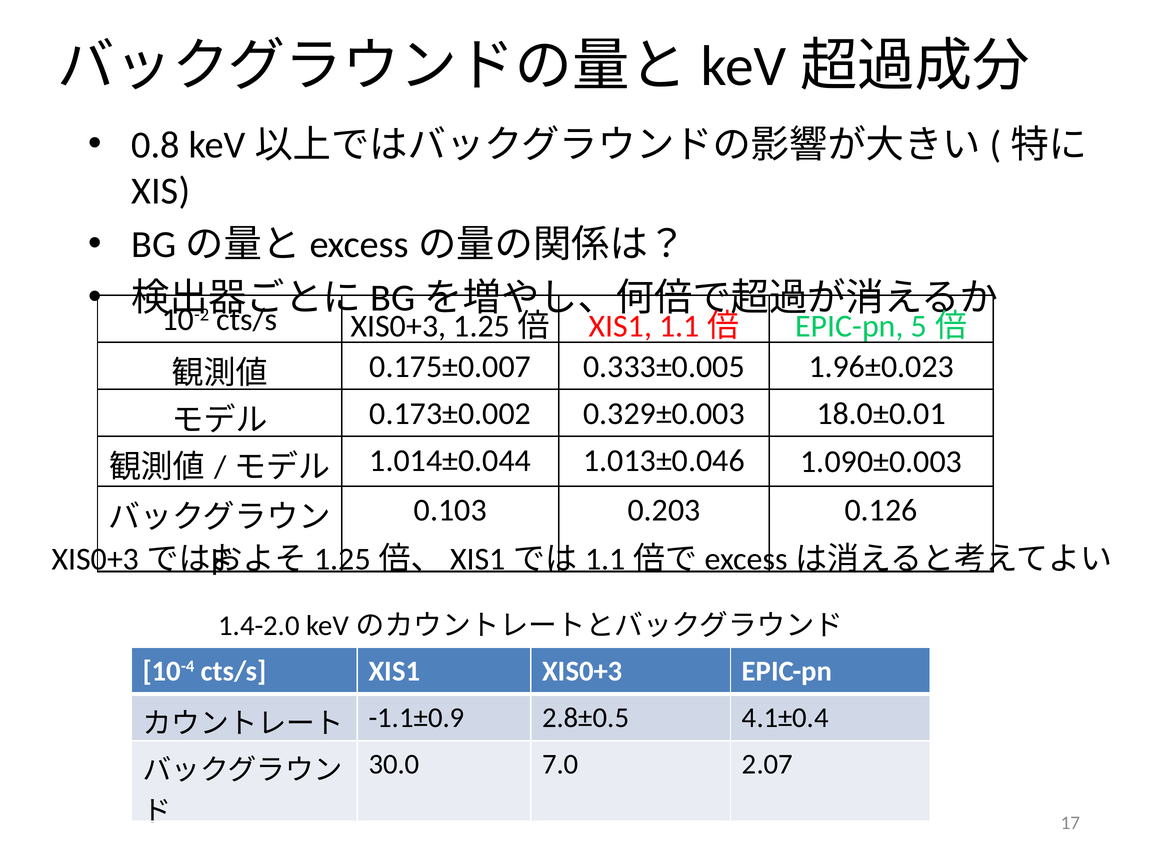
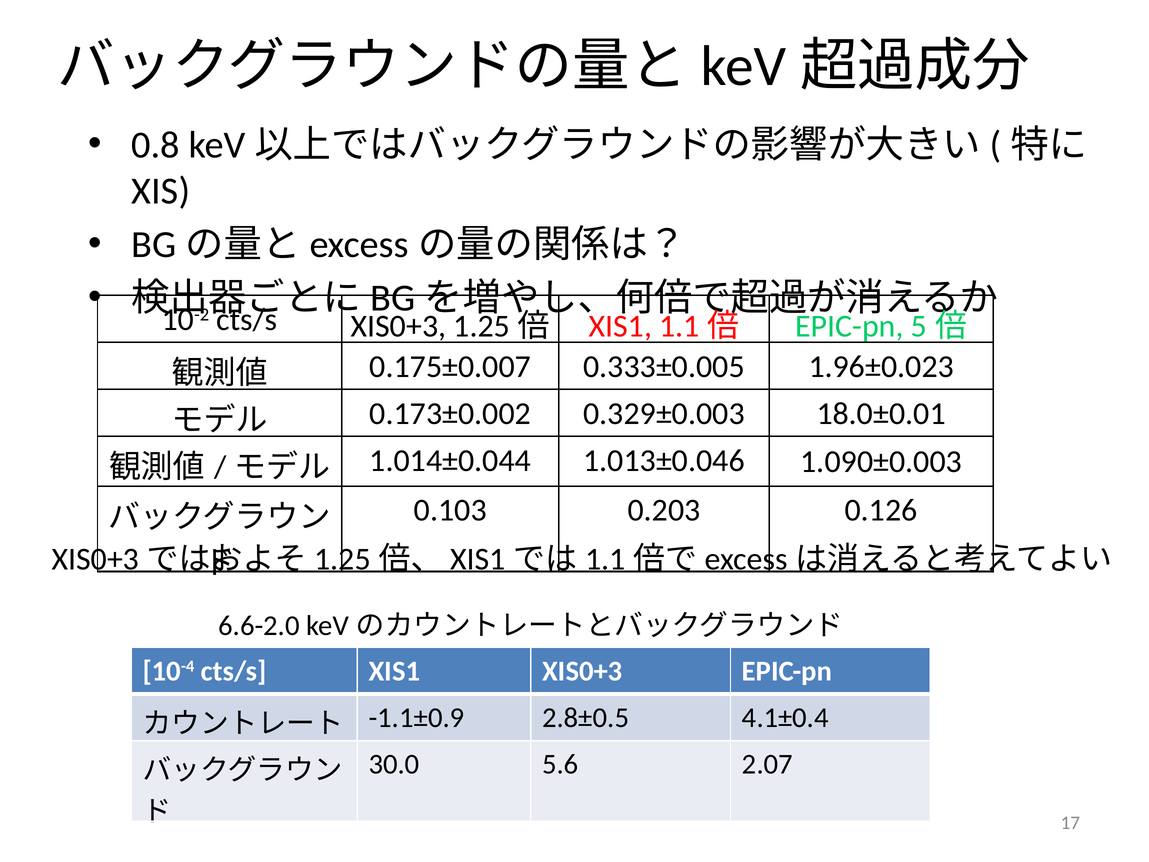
1.4-2.0: 1.4-2.0 -> 6.6-2.0 (259, 626)
7.0: 7.0 -> 5.6 (560, 764)
